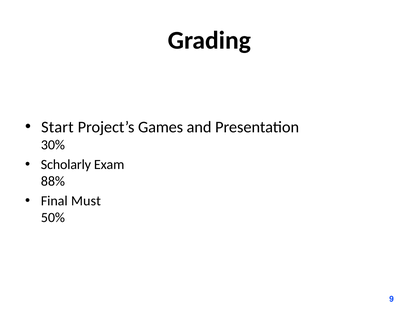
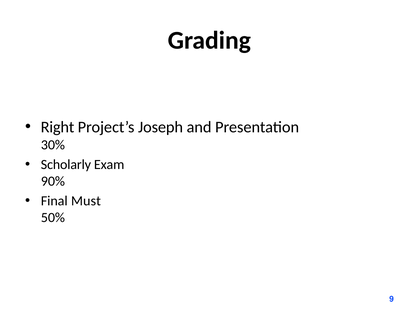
Start: Start -> Right (58, 127)
Games: Games -> Joseph (161, 127)
88%: 88% -> 90% (53, 181)
